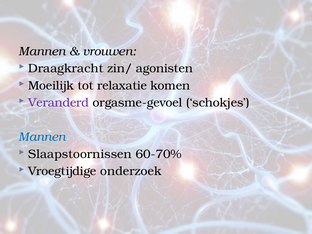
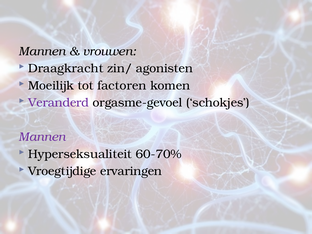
relaxatie: relaxatie -> factoren (122, 86)
Mannen colour: blue -> purple (42, 137)
Slaapstoornissen: Slaapstoornissen -> Hyperseksualiteit (80, 154)
onderzoek: onderzoek -> ervaringen (131, 171)
